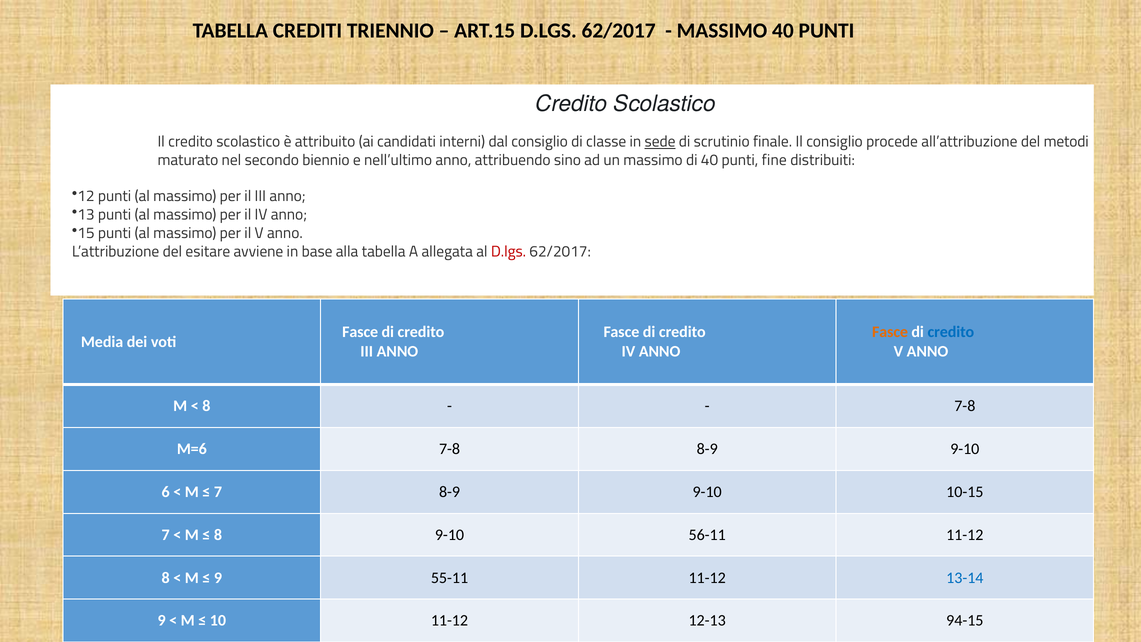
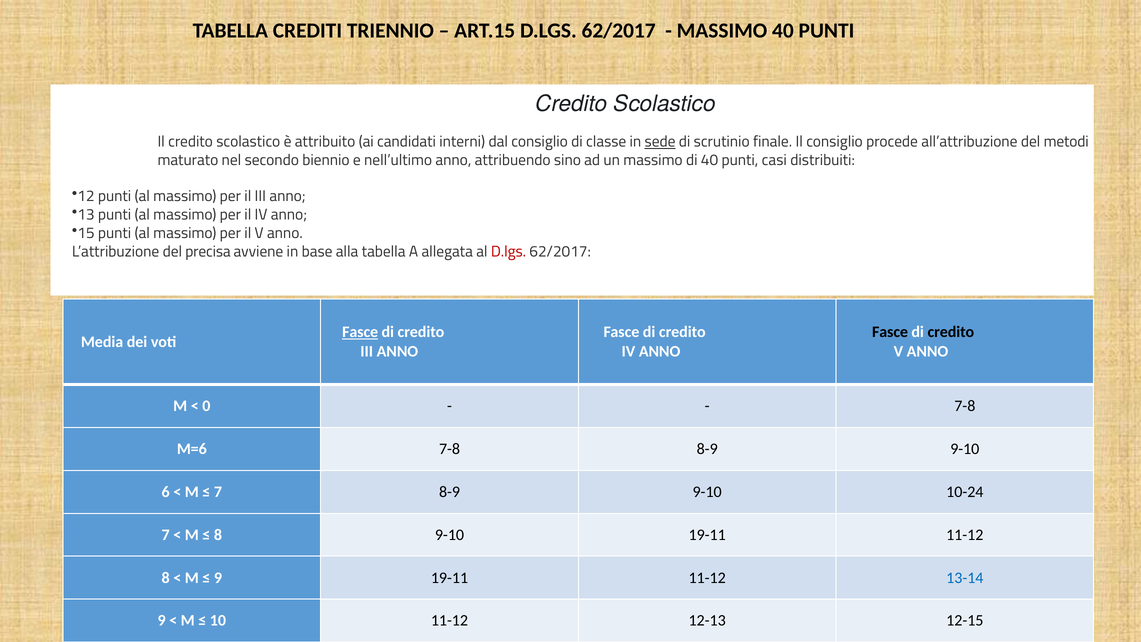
fine: fine -> casi (774, 160)
esitare: esitare -> precisa (208, 252)
Fasce underline: none -> present (360, 332)
Fasce colour: orange -> black (890, 332)
credito colour: blue -> black (951, 332)
8: 8 -> 0 (206, 406)
10-15: 10-15 -> 10-24 (965, 492)
9-10 56-11: 56-11 -> 19-11 (707, 535)
9 55-11: 55-11 -> 19-11 (450, 578)
94-15: 94-15 -> 12-15 (965, 621)
